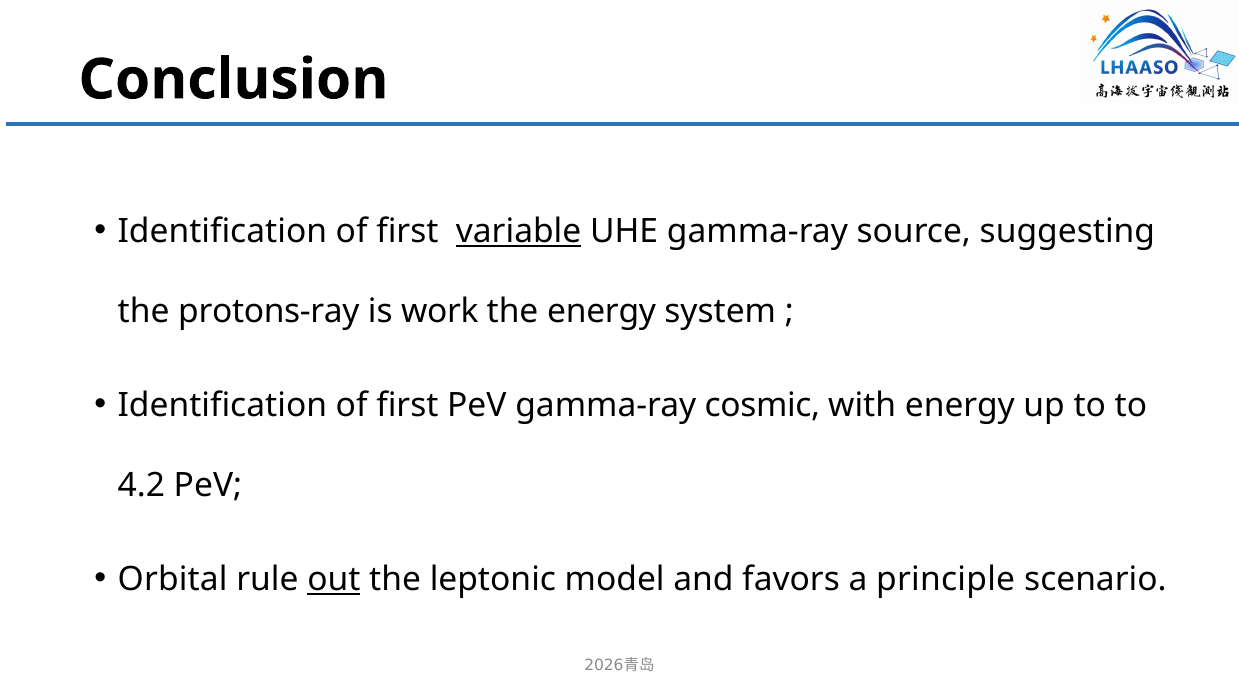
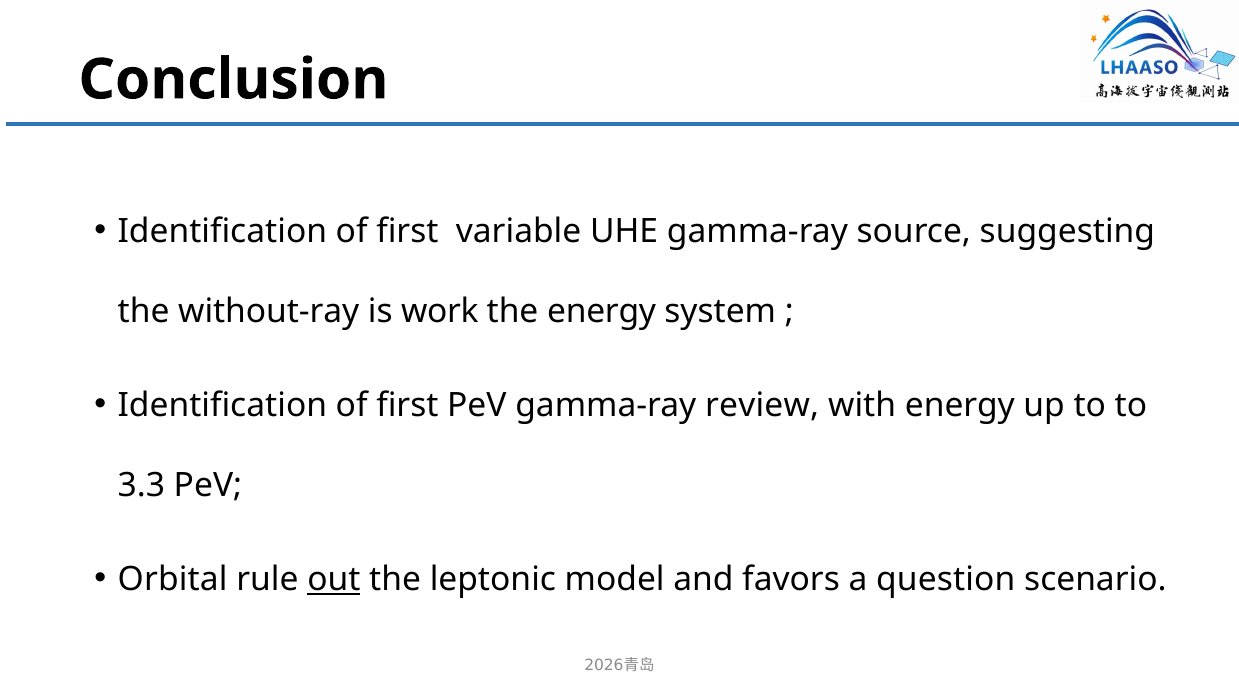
variable underline: present -> none (519, 231)
protons-ray: protons-ray -> without-ray (269, 312)
cosmic: cosmic -> review (762, 405)
4.2: 4.2 -> 3.3 (141, 486)
principle: principle -> question (946, 579)
